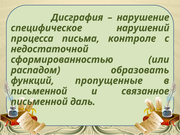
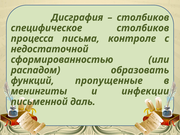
нарушение: нарушение -> столбиков (143, 17)
специфическое нарушений: нарушений -> столбиков (143, 28)
письменной: письменной -> менингиты (39, 91)
связанное: связанное -> инфекции (145, 91)
